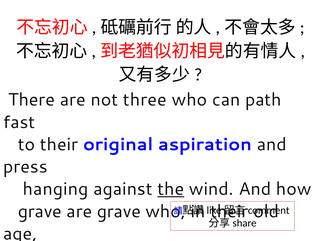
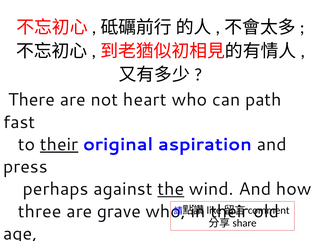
three: three -> heart (145, 100)
their underline: none -> present (59, 144)
hanging: hanging -> perhaps (56, 189)
grave: grave -> three (40, 211)
